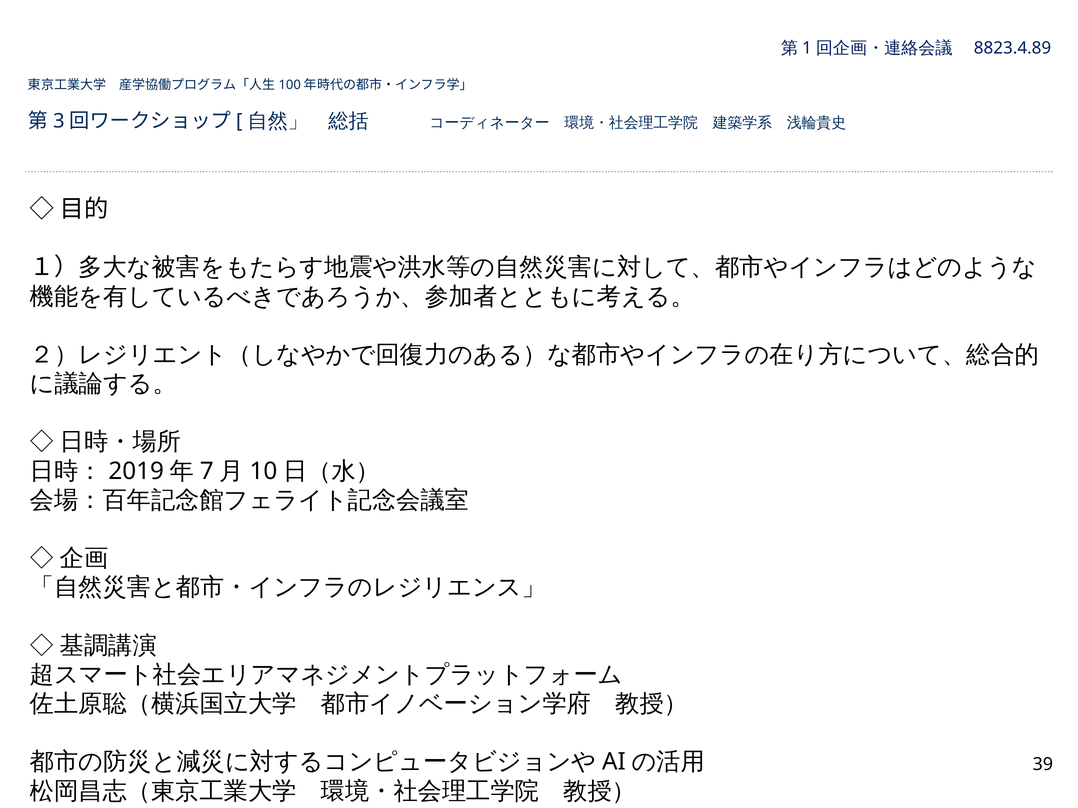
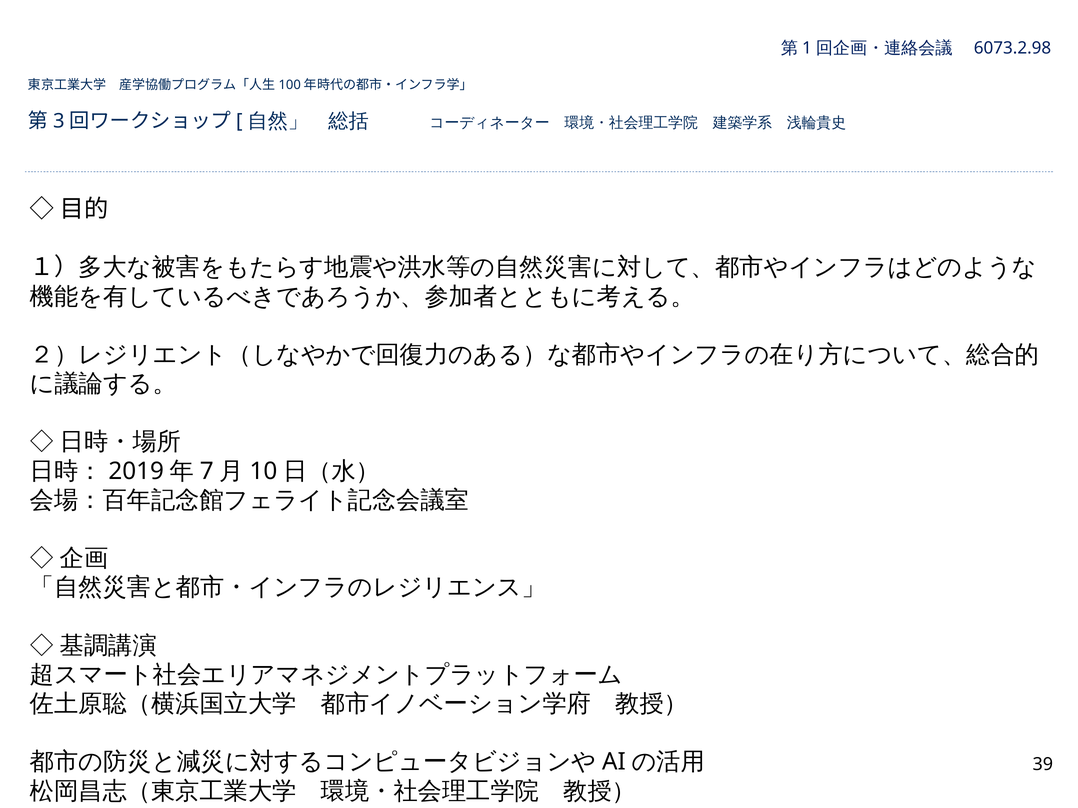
8823.4.89: 8823.4.89 -> 6073.2.98 (1013, 48)
